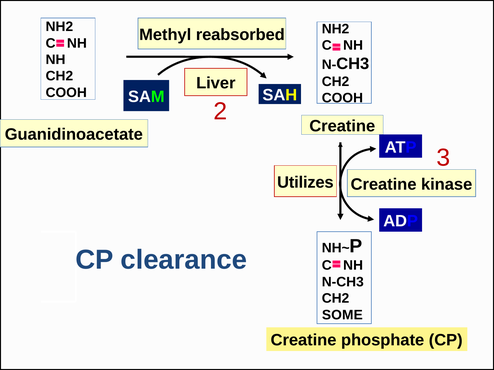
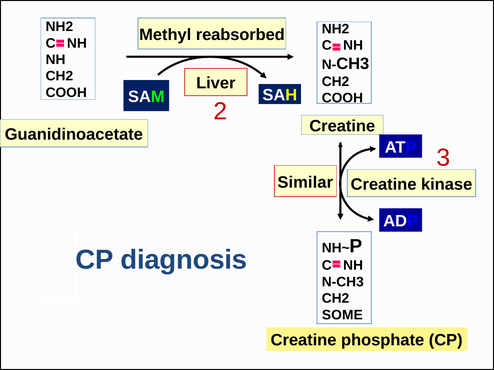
Utilizes: Utilizes -> Similar (305, 182)
clearance: clearance -> diagnosis (184, 260)
